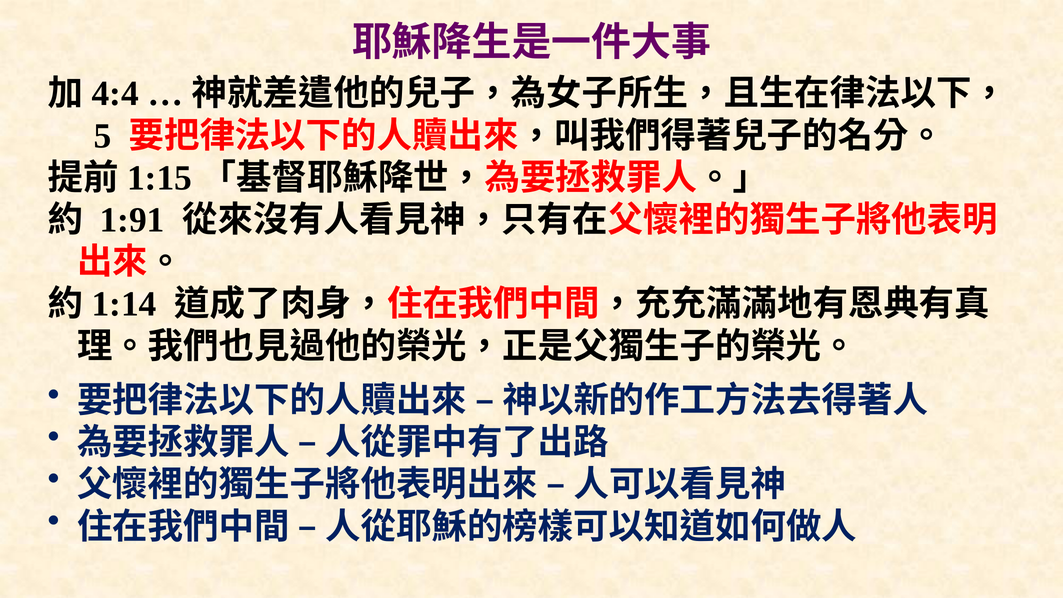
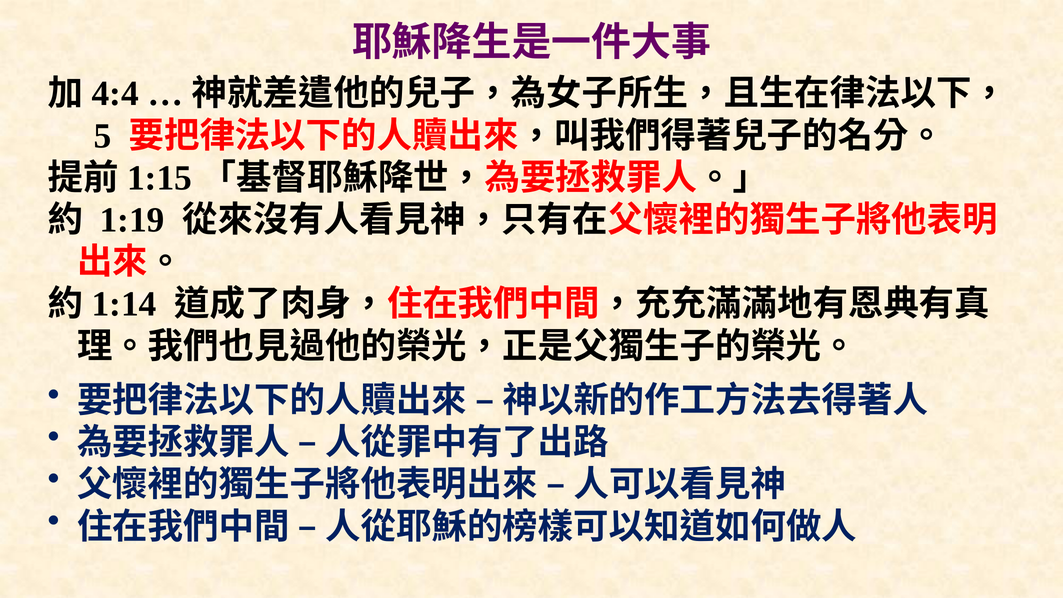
1:91: 1:91 -> 1:19 (132, 220)
